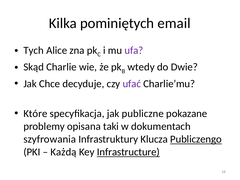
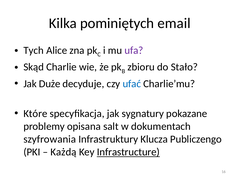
wtedy: wtedy -> zbioru (141, 67)
Dwie: Dwie -> Stało (184, 67)
Chce: Chce -> Duże (50, 84)
ufać colour: purple -> blue (132, 84)
publiczne: publiczne -> sygnatury (143, 114)
taki: taki -> salt (111, 126)
Publiczengo underline: present -> none (196, 139)
